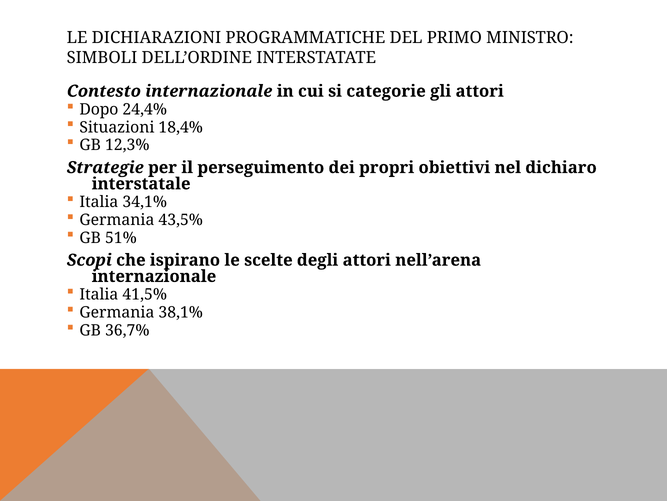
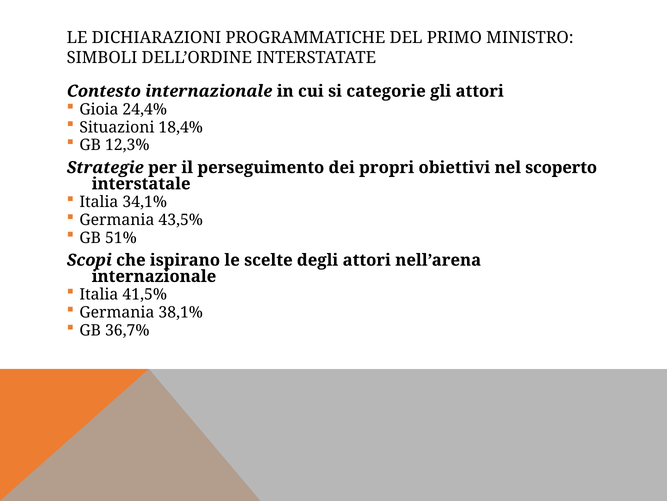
Dopo: Dopo -> Gioia (99, 109)
dichiaro: dichiaro -> scoperto (561, 167)
